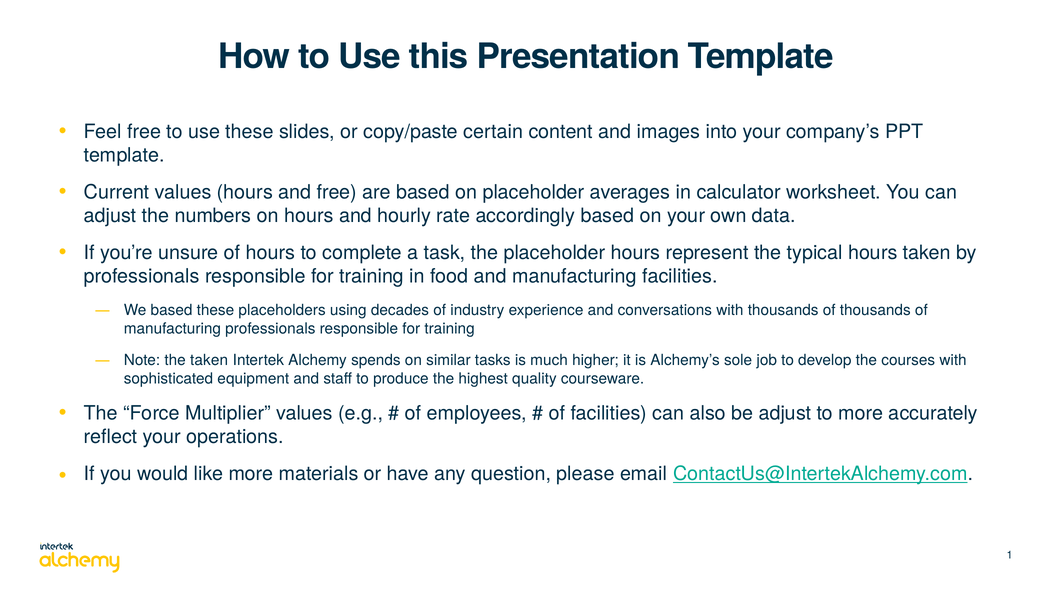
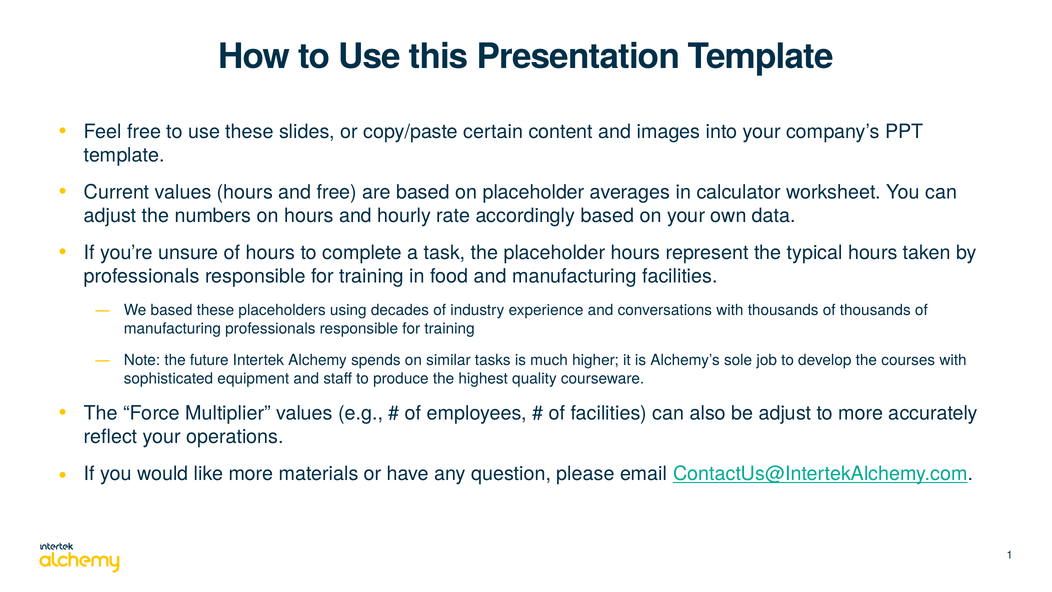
the taken: taken -> future (209, 360)
